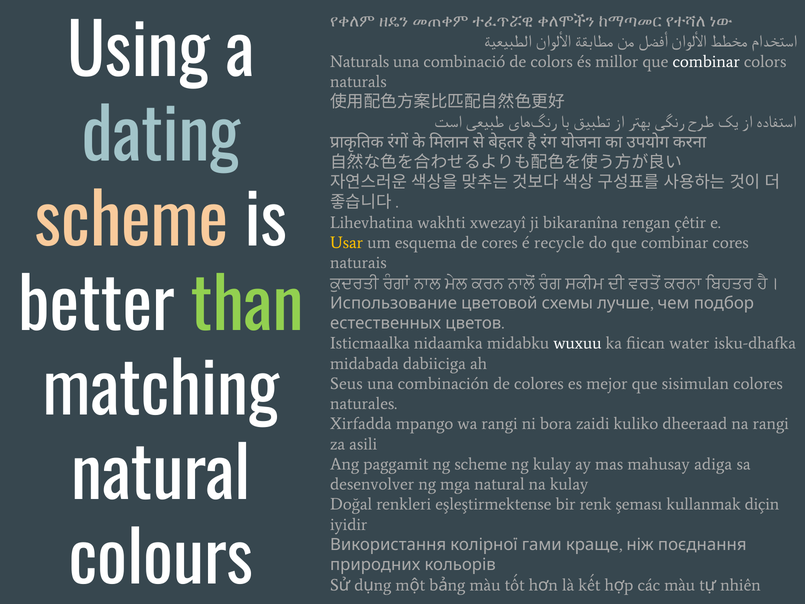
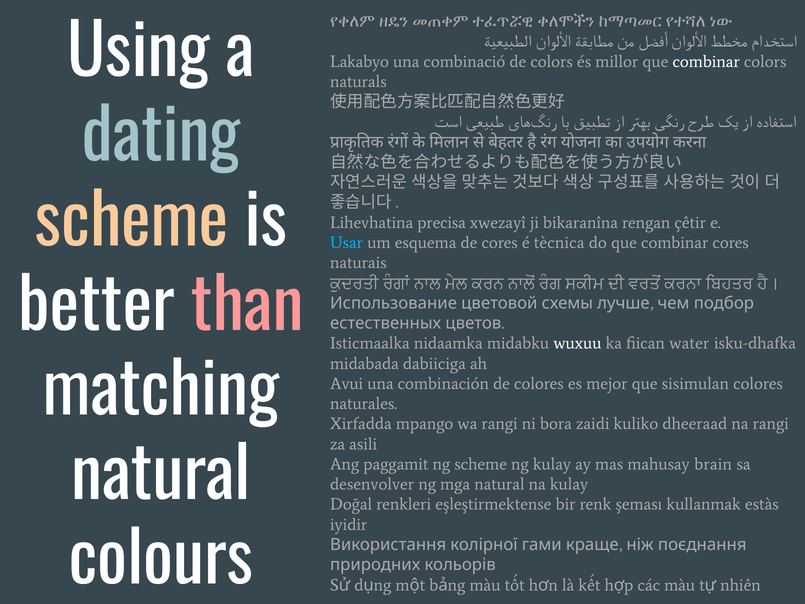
Naturals: Naturals -> Lakabyo (359, 61)
wakhti: wakhti -> precisa (442, 222)
Usar colour: yellow -> light blue (347, 243)
recycle: recycle -> tècnica (559, 243)
than colour: light green -> pink (247, 307)
Seus: Seus -> Avui (347, 383)
adiga: adiga -> brain (713, 464)
diçin: diçin -> estàs (762, 504)
